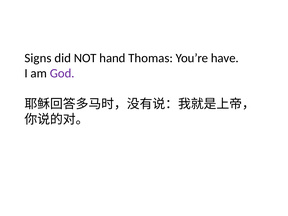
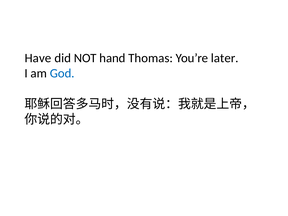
Signs: Signs -> Have (38, 58)
have: have -> later (225, 58)
God colour: purple -> blue (62, 73)
